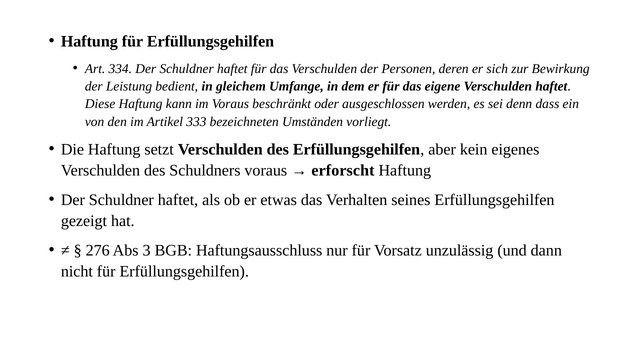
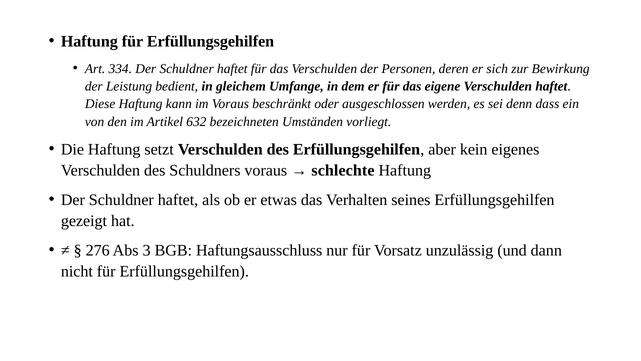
333: 333 -> 632 (196, 122)
erforscht: erforscht -> schlechte (343, 170)
